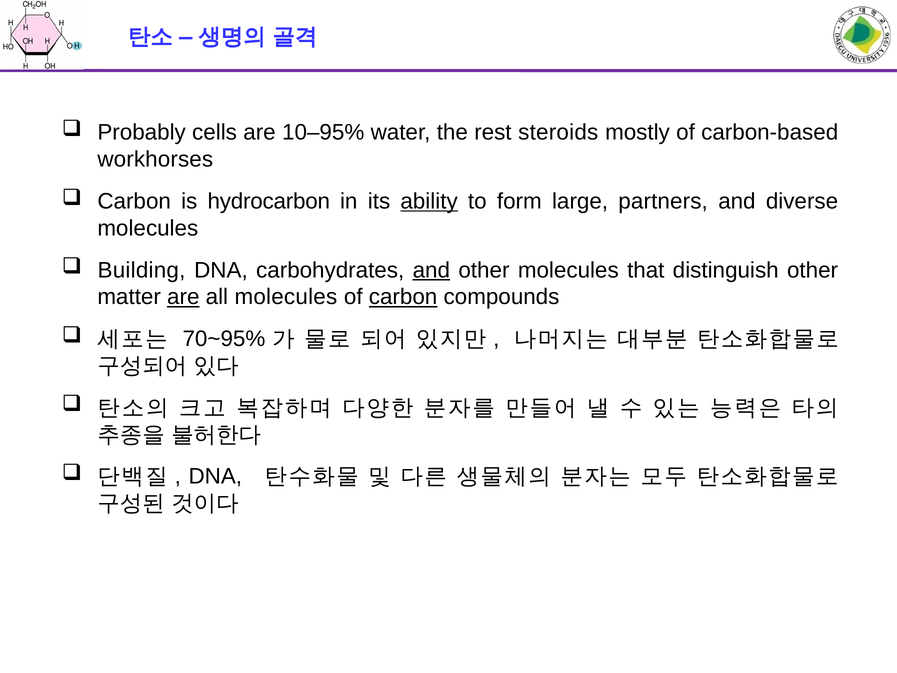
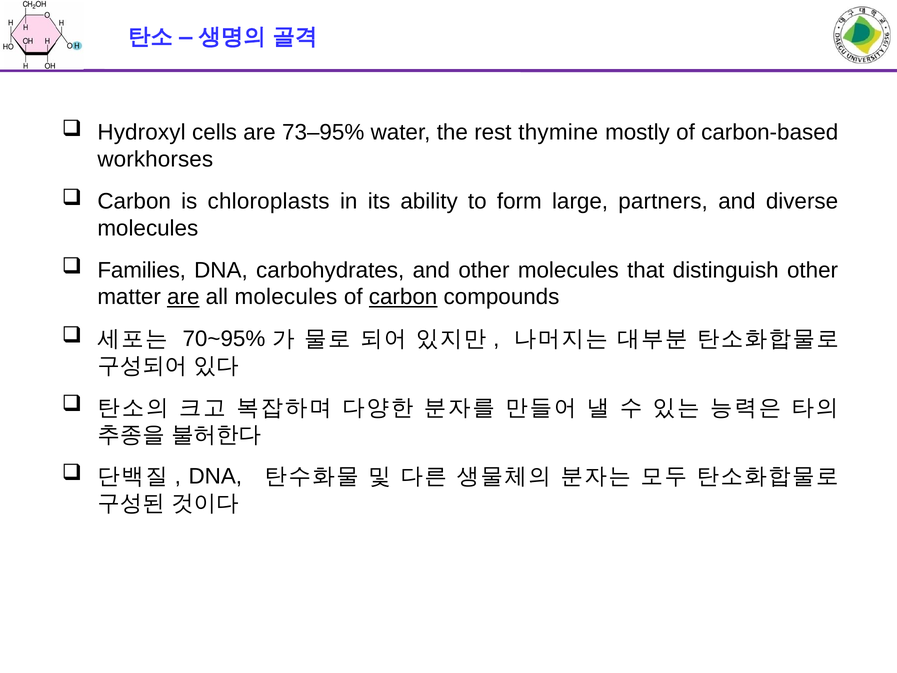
Probably: Probably -> Hydroxyl (142, 133)
10–95%: 10–95% -> 73–95% (323, 133)
steroids: steroids -> thymine (558, 133)
hydrocarbon: hydrocarbon -> chloroplasts (269, 201)
ability underline: present -> none (429, 201)
Building: Building -> Families (142, 270)
and underline: present -> none (431, 270)
